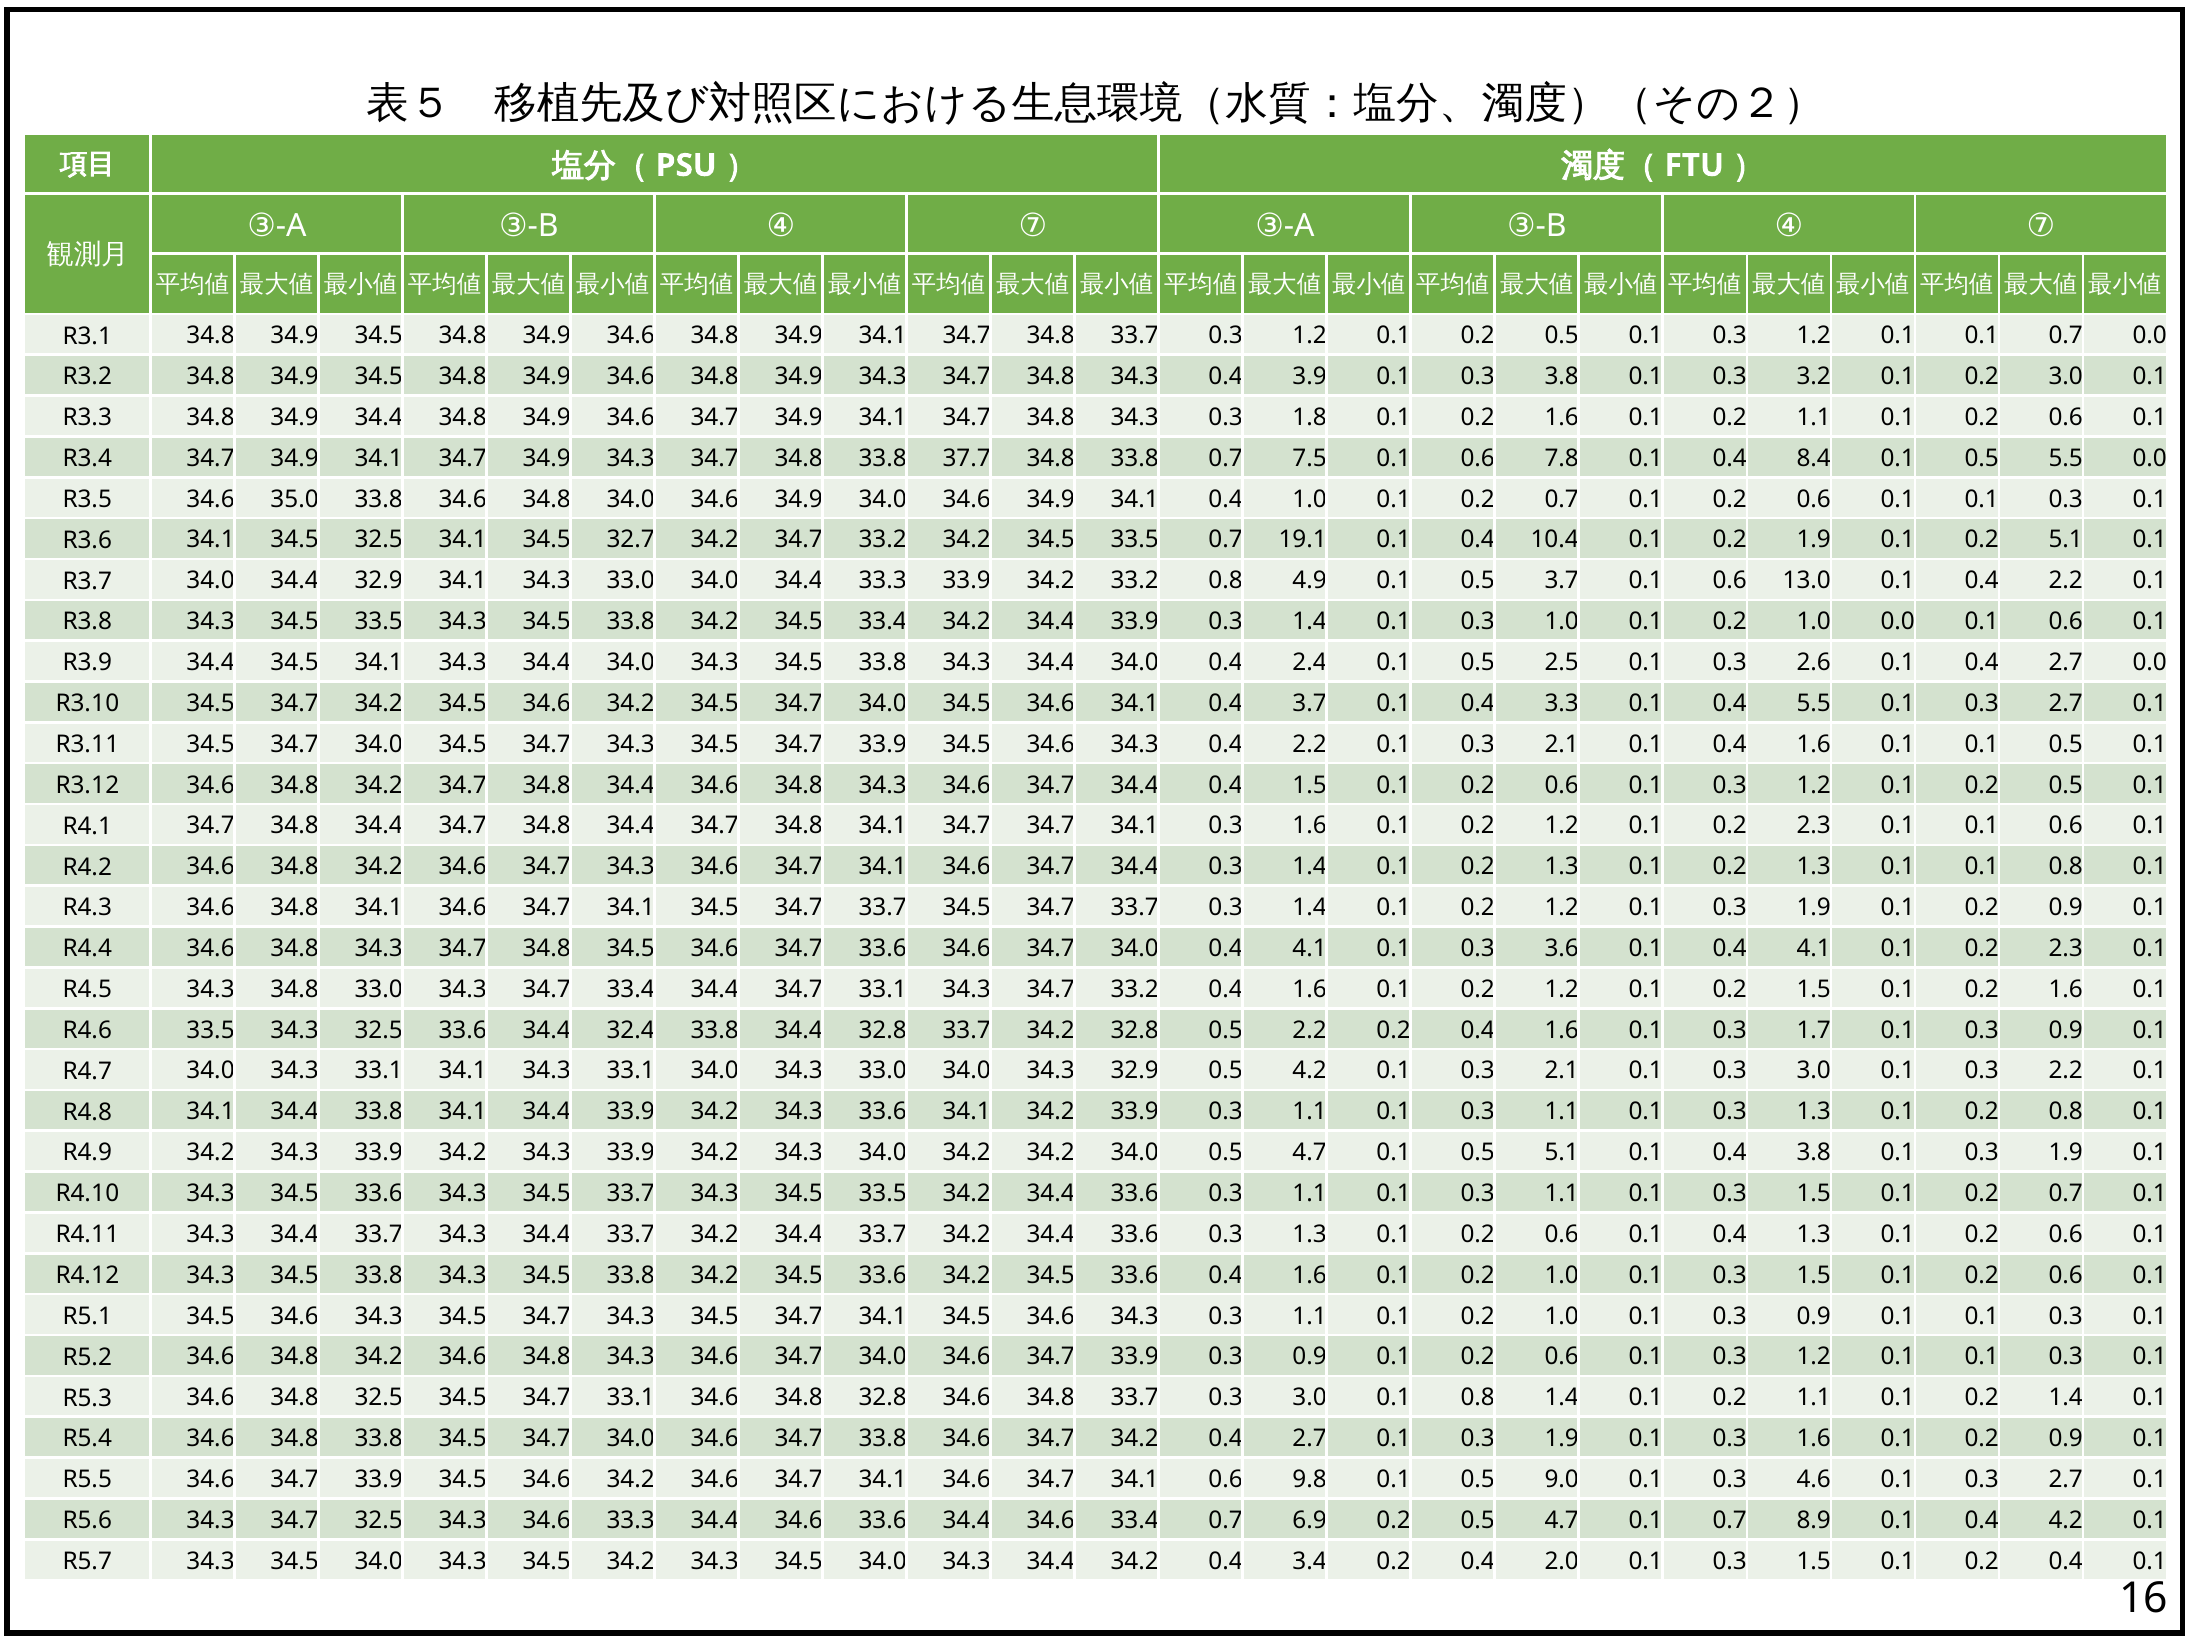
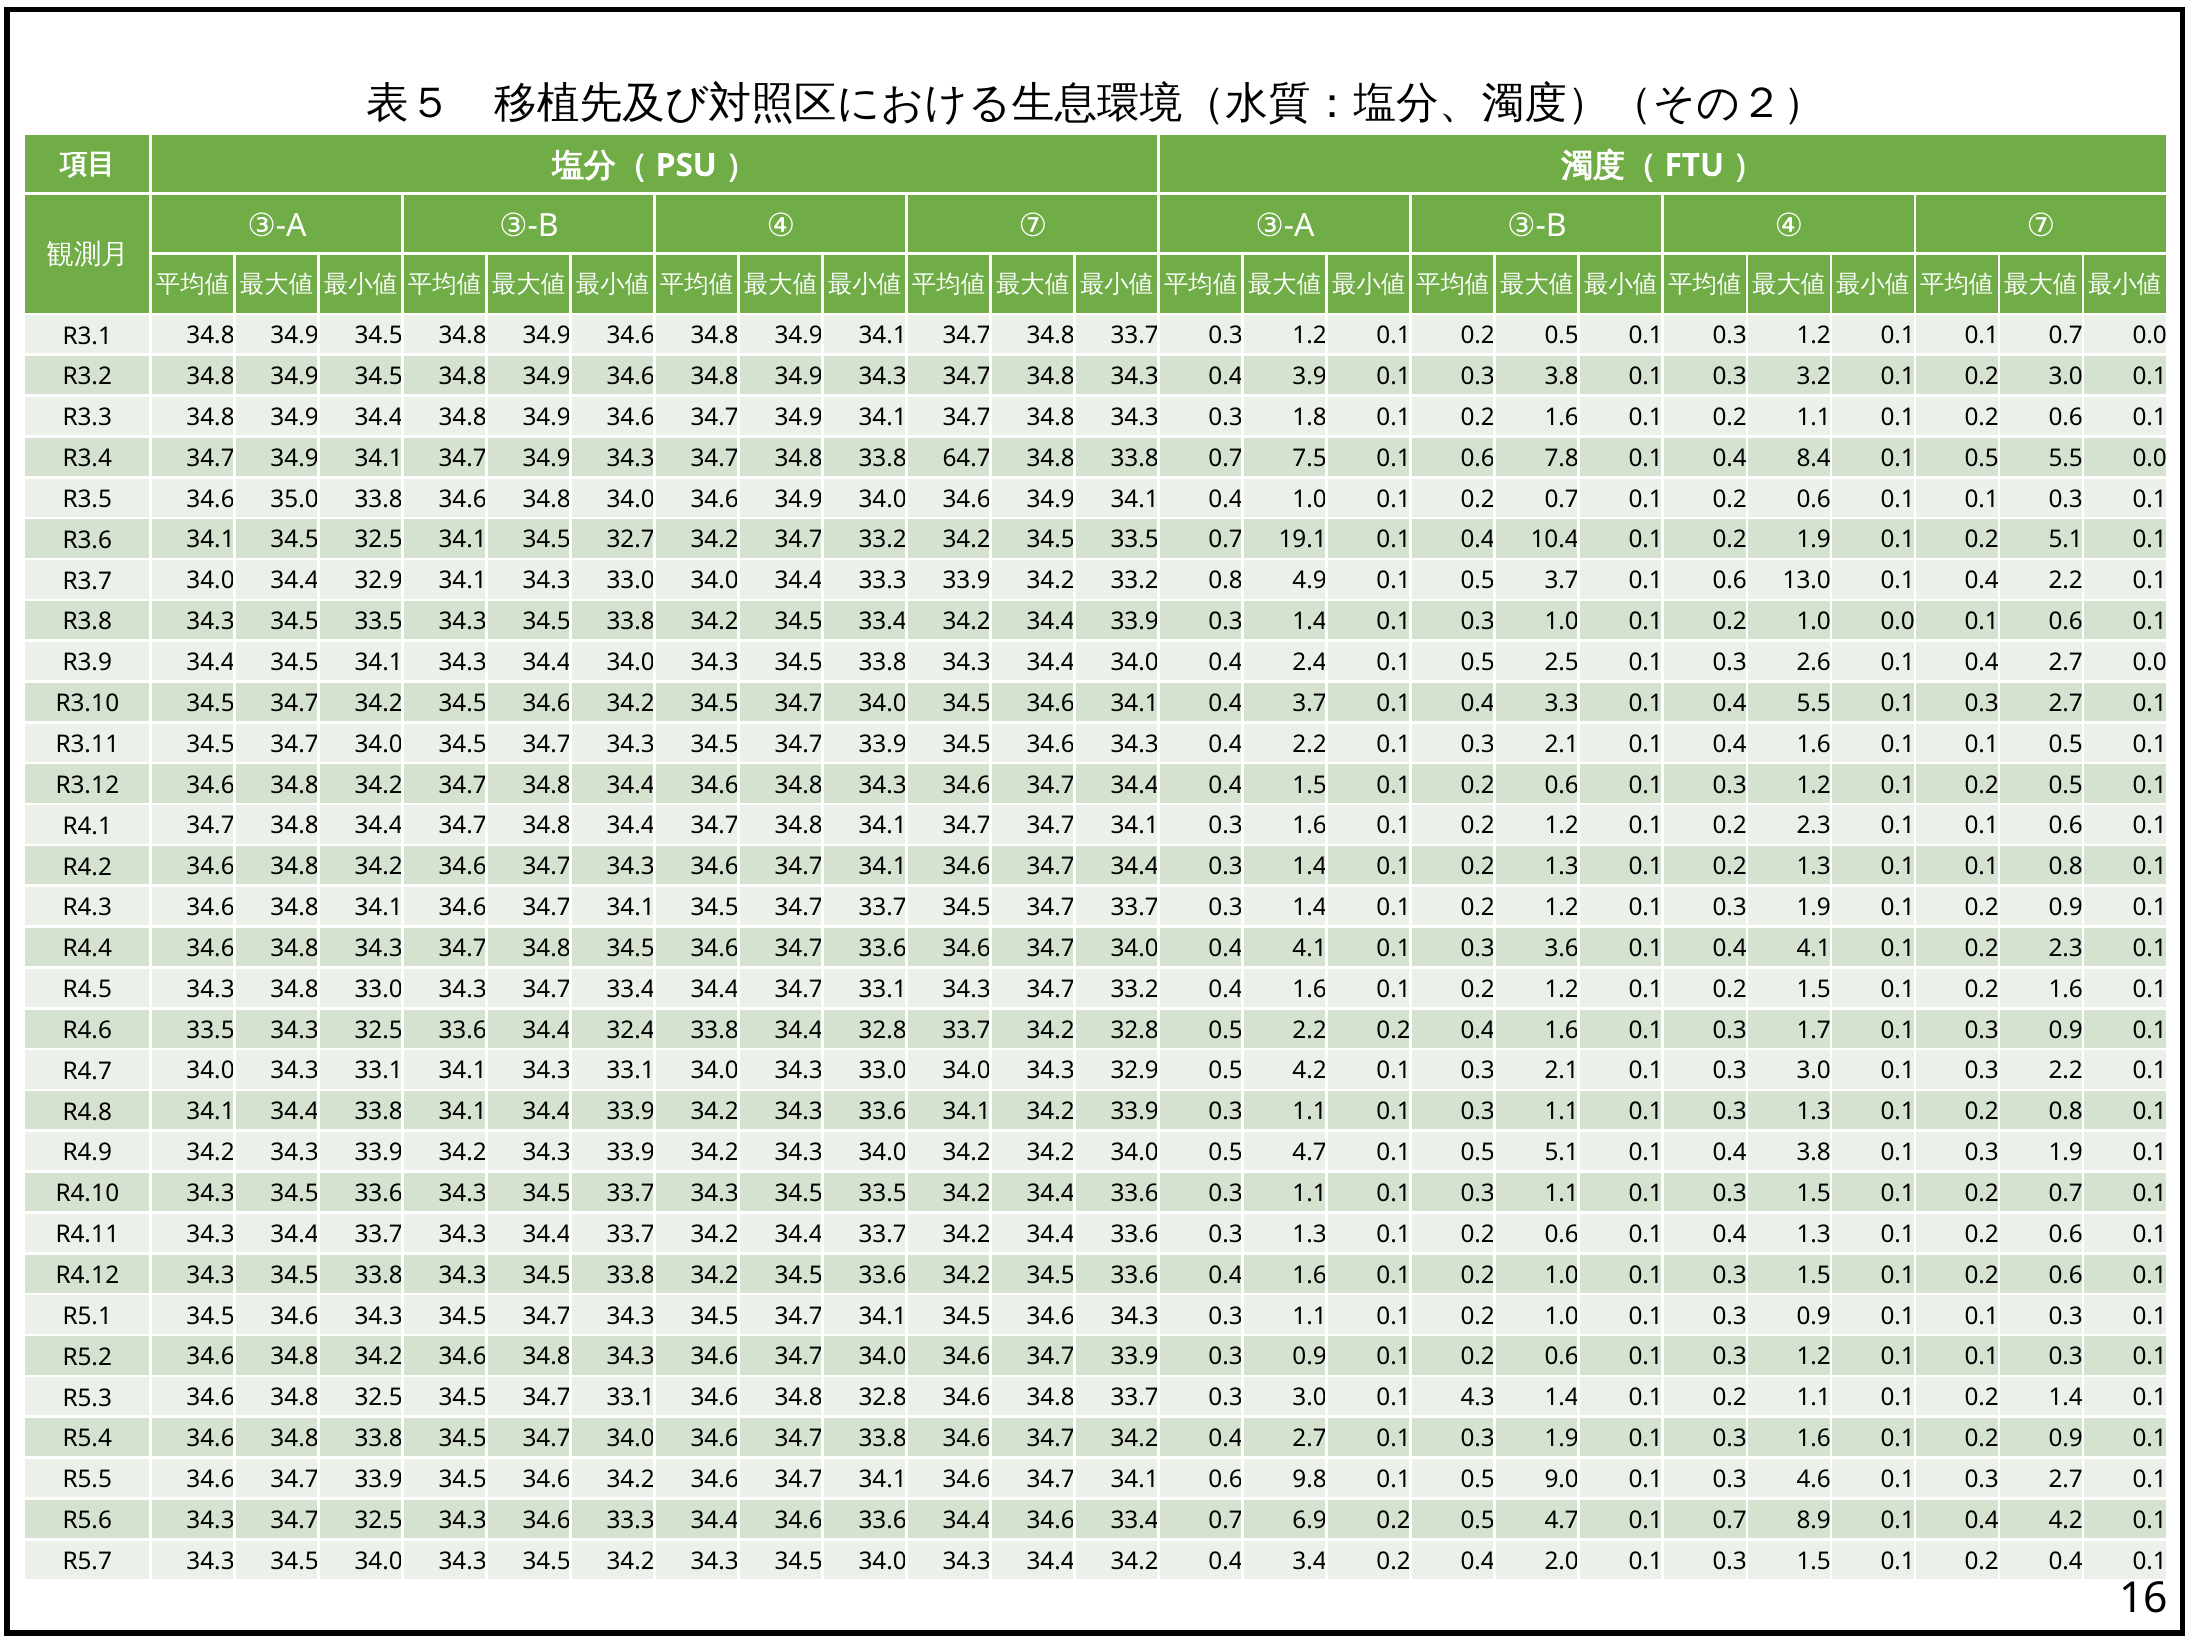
37.7: 37.7 -> 64.7 (967, 458)
3.0 0.1 0.8: 0.8 -> 4.3 (1478, 1397)
